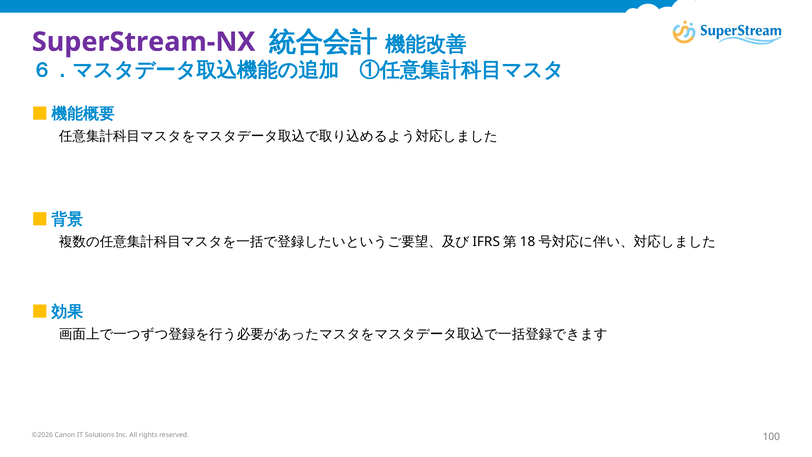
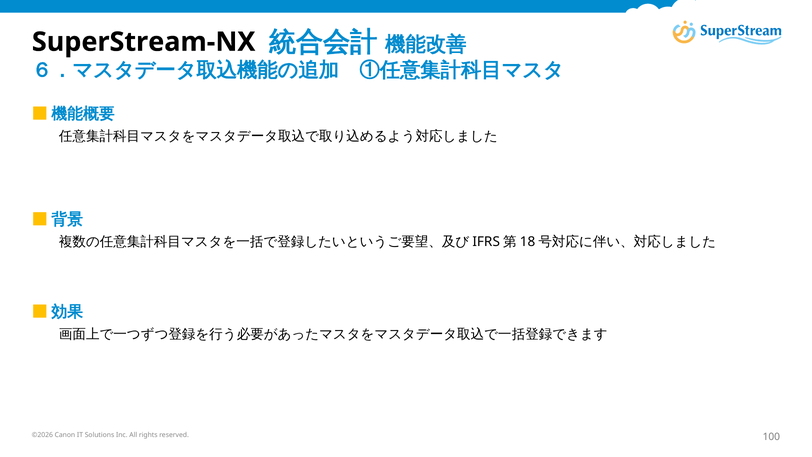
SuperStream-NX colour: purple -> black (144, 42)
